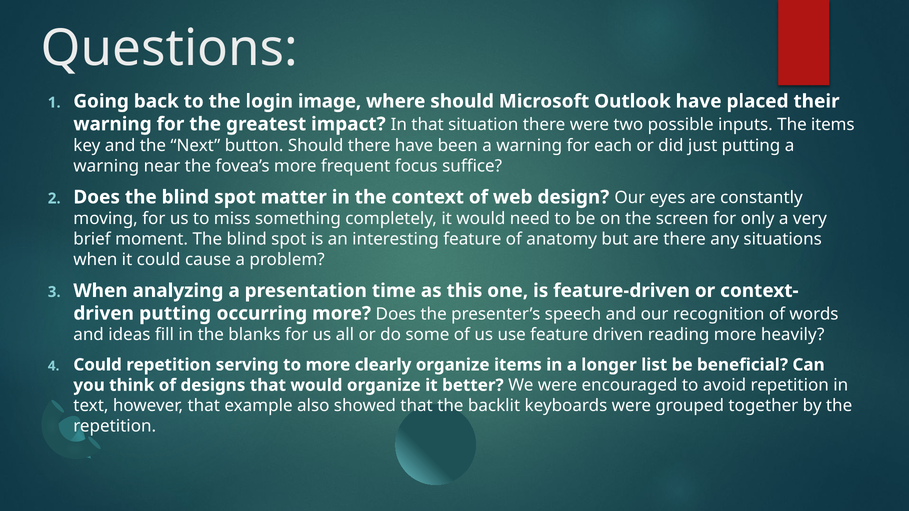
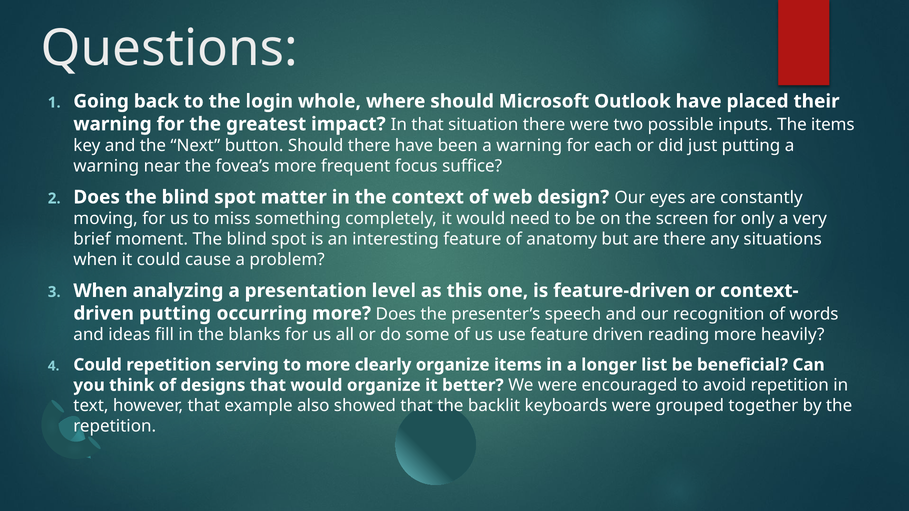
image: image -> whole (329, 101)
time: time -> level (394, 291)
